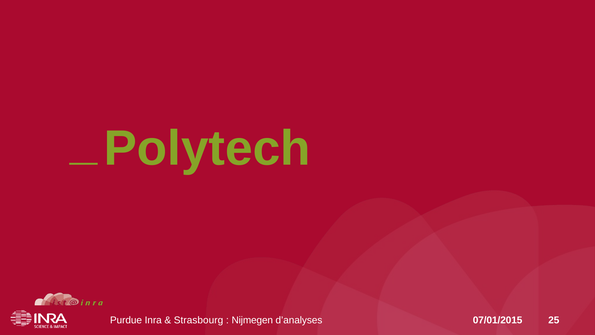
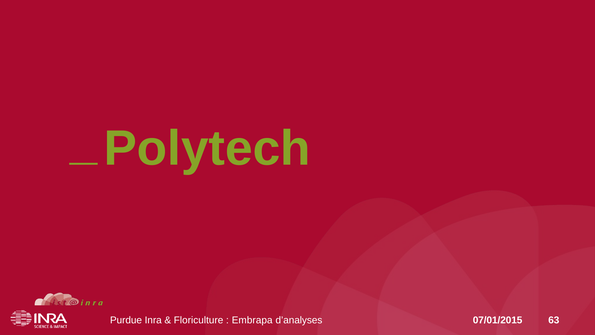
Strasbourg: Strasbourg -> Floriculture (199, 320)
Nijmegen: Nijmegen -> Embrapa (252, 320)
25: 25 -> 63 (554, 320)
